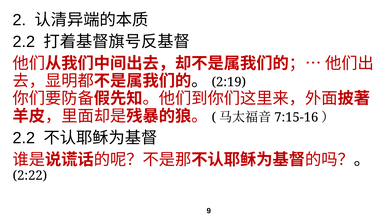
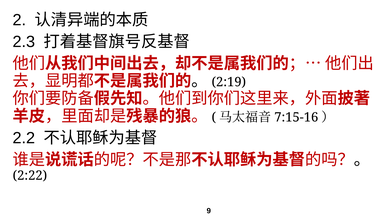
2.2: 2.2 -> 2.3 (24, 42)
